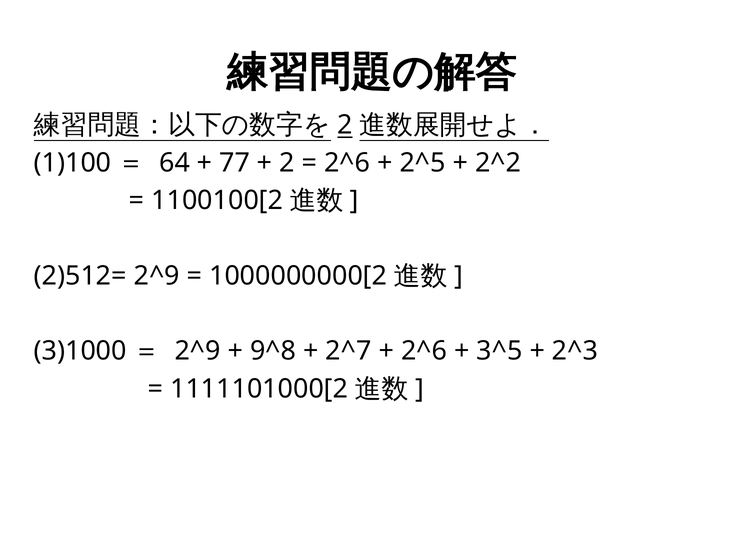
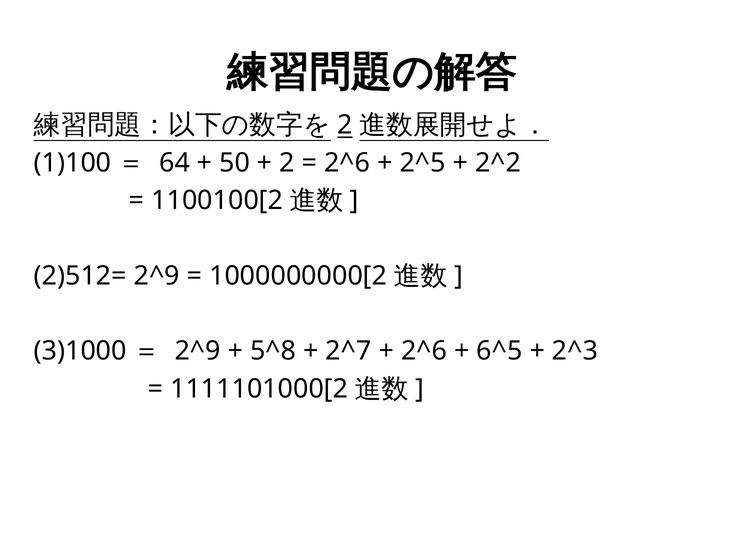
77: 77 -> 50 (235, 163)
9^8: 9^8 -> 5^8 (273, 351)
3^5: 3^5 -> 6^5 (500, 351)
